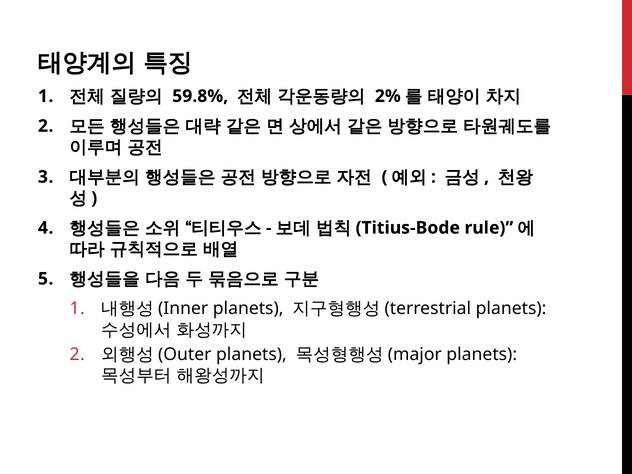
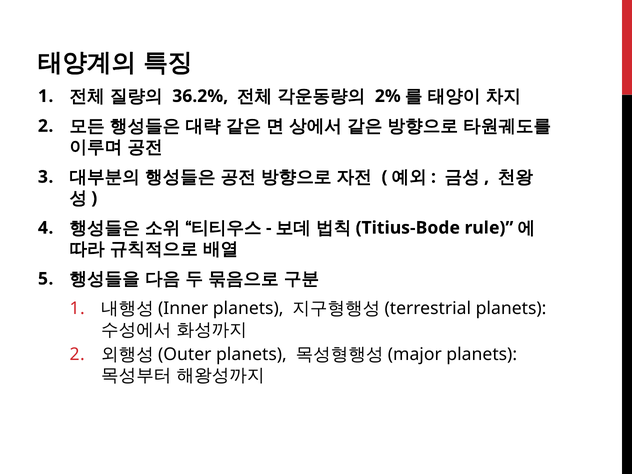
59.8%: 59.8% -> 36.2% (200, 96)
